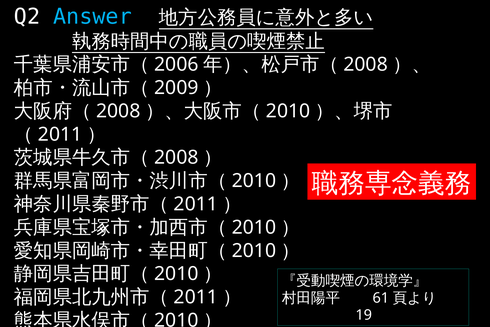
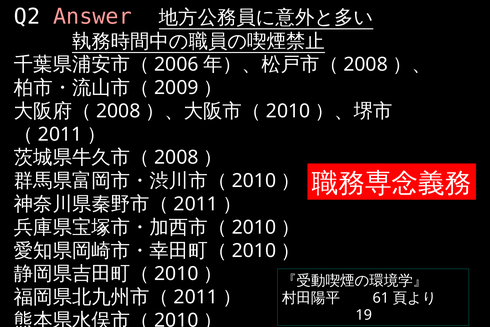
Answer colour: light blue -> pink (93, 17)
